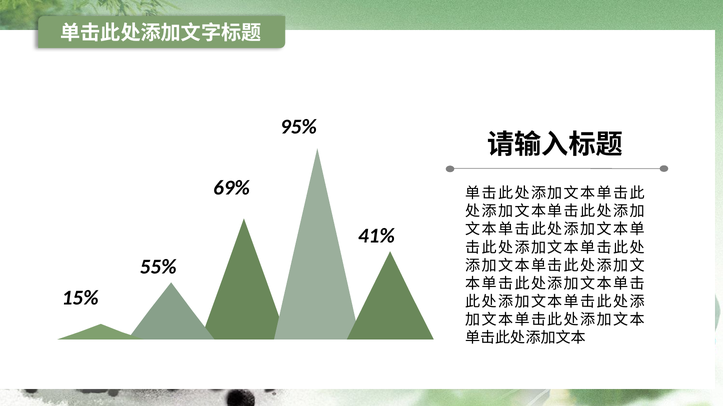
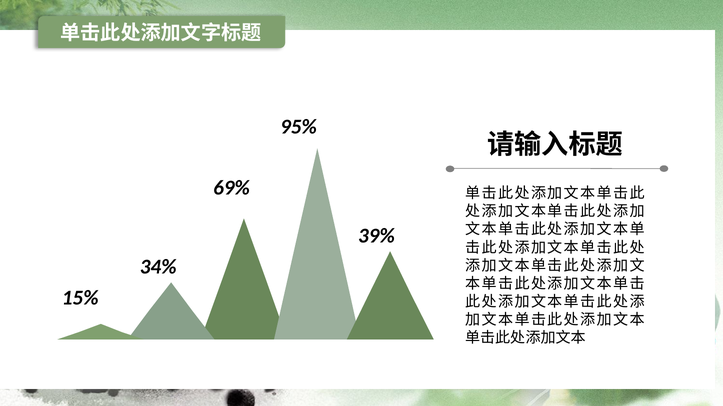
41%: 41% -> 39% (376, 236)
55%: 55% -> 34% (158, 267)
